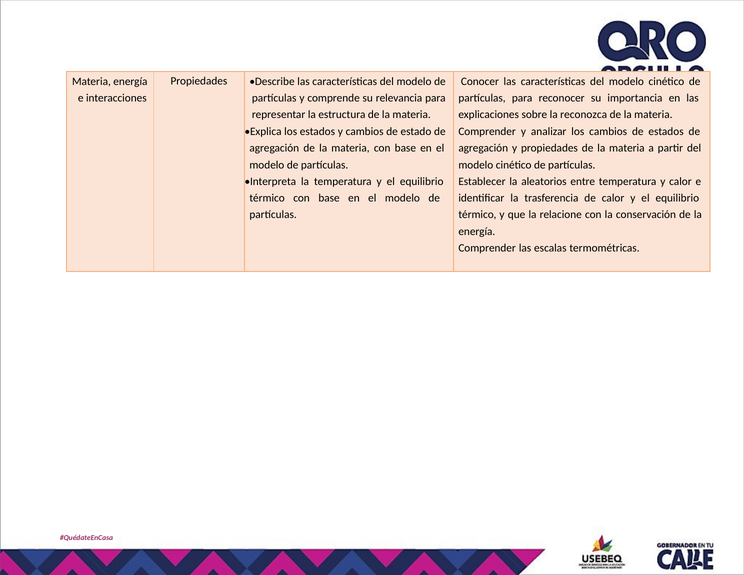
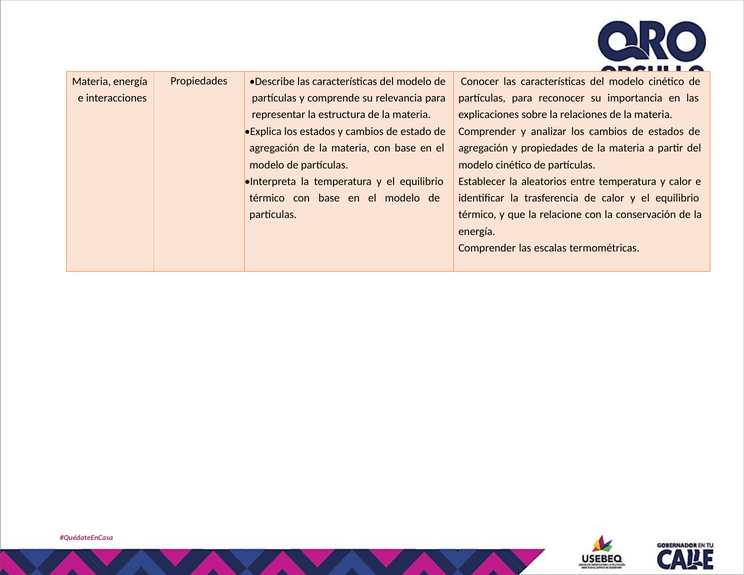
reconozca: reconozca -> relaciones (584, 115)
